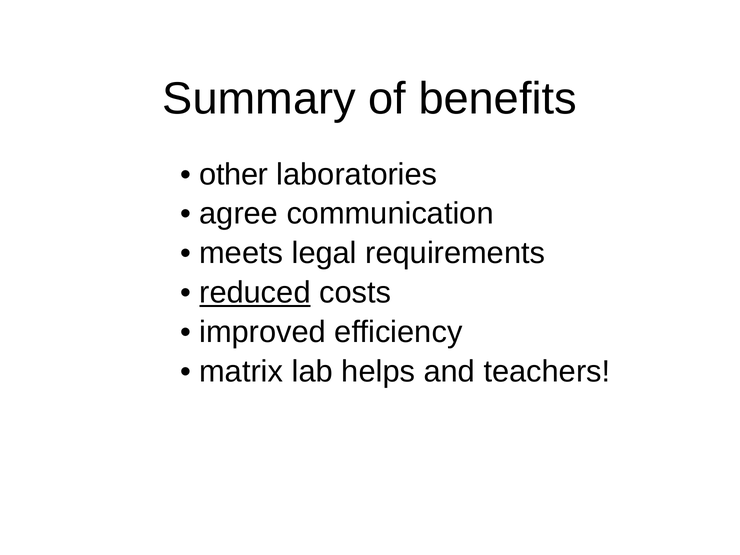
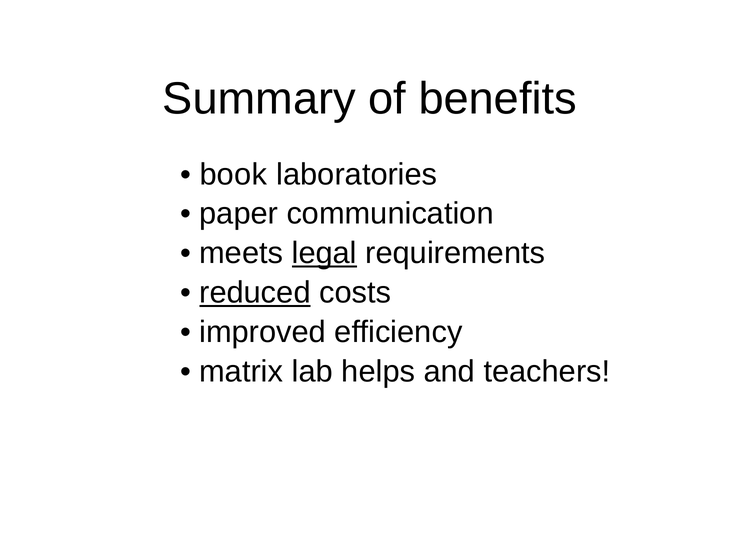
other: other -> book (233, 174)
agree: agree -> paper (239, 214)
legal underline: none -> present (324, 253)
